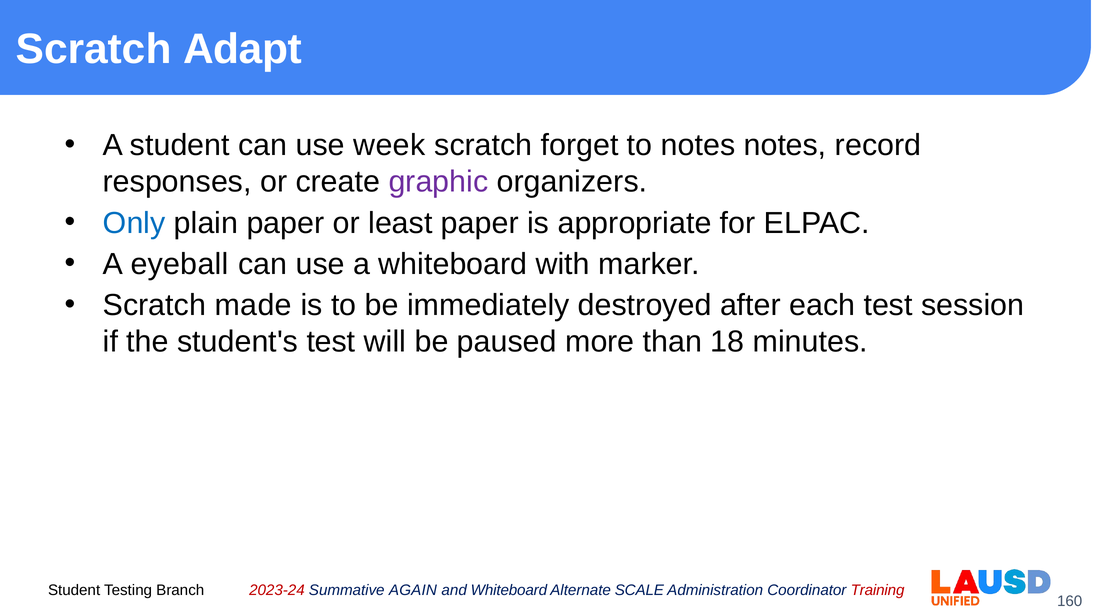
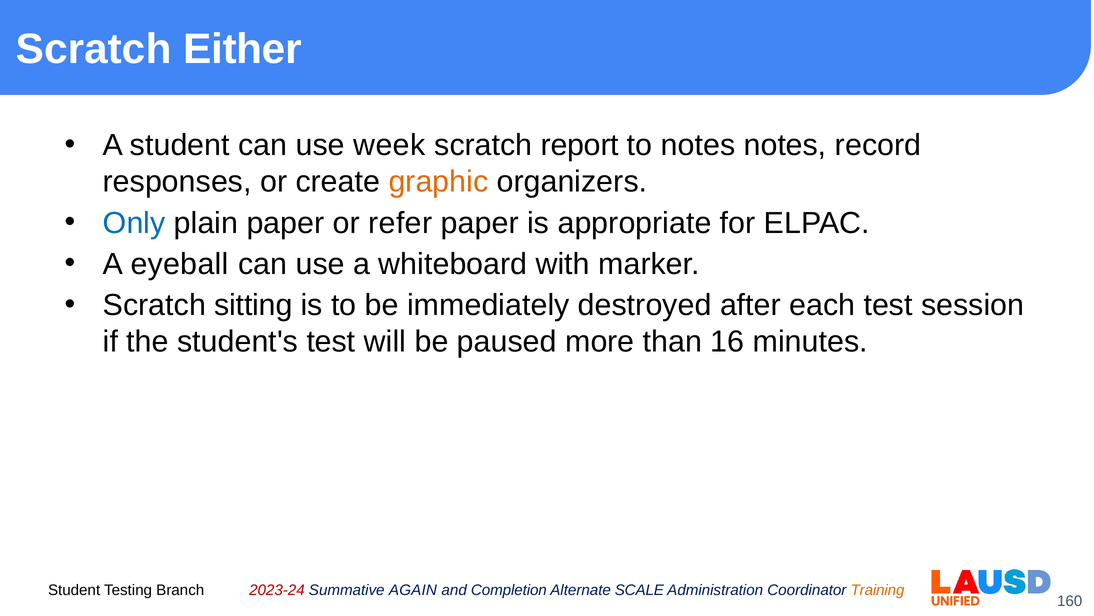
Adapt: Adapt -> Either (243, 49)
forget: forget -> report (580, 145)
graphic colour: purple -> orange (438, 182)
least: least -> refer (400, 223)
made: made -> sitting (253, 305)
18: 18 -> 16 (727, 341)
and Whiteboard: Whiteboard -> Completion (509, 590)
Training colour: red -> orange (878, 590)
